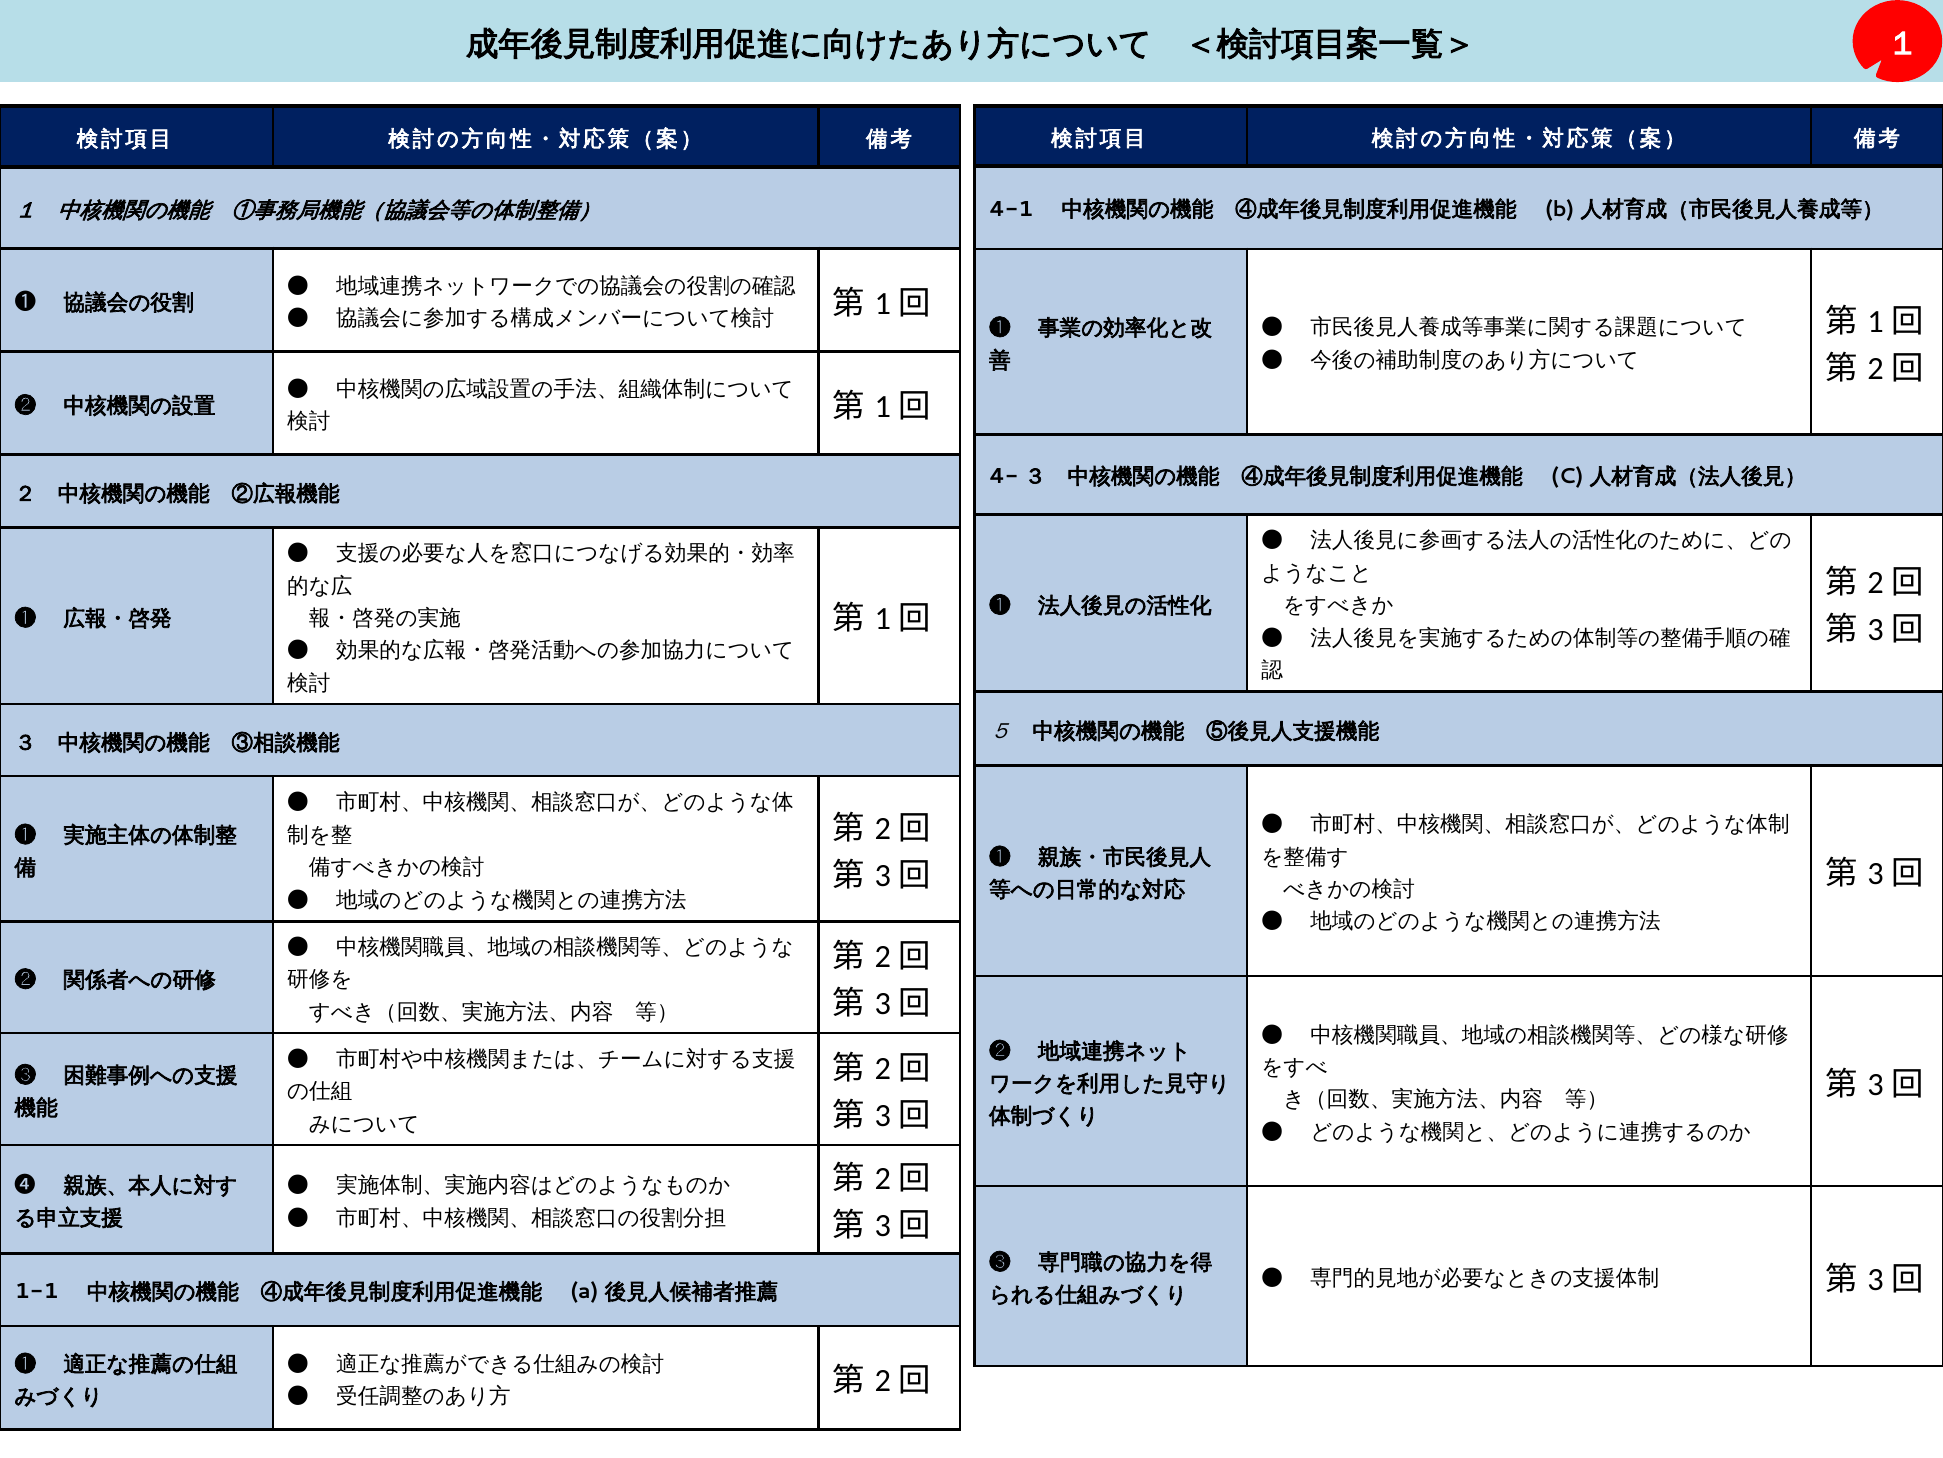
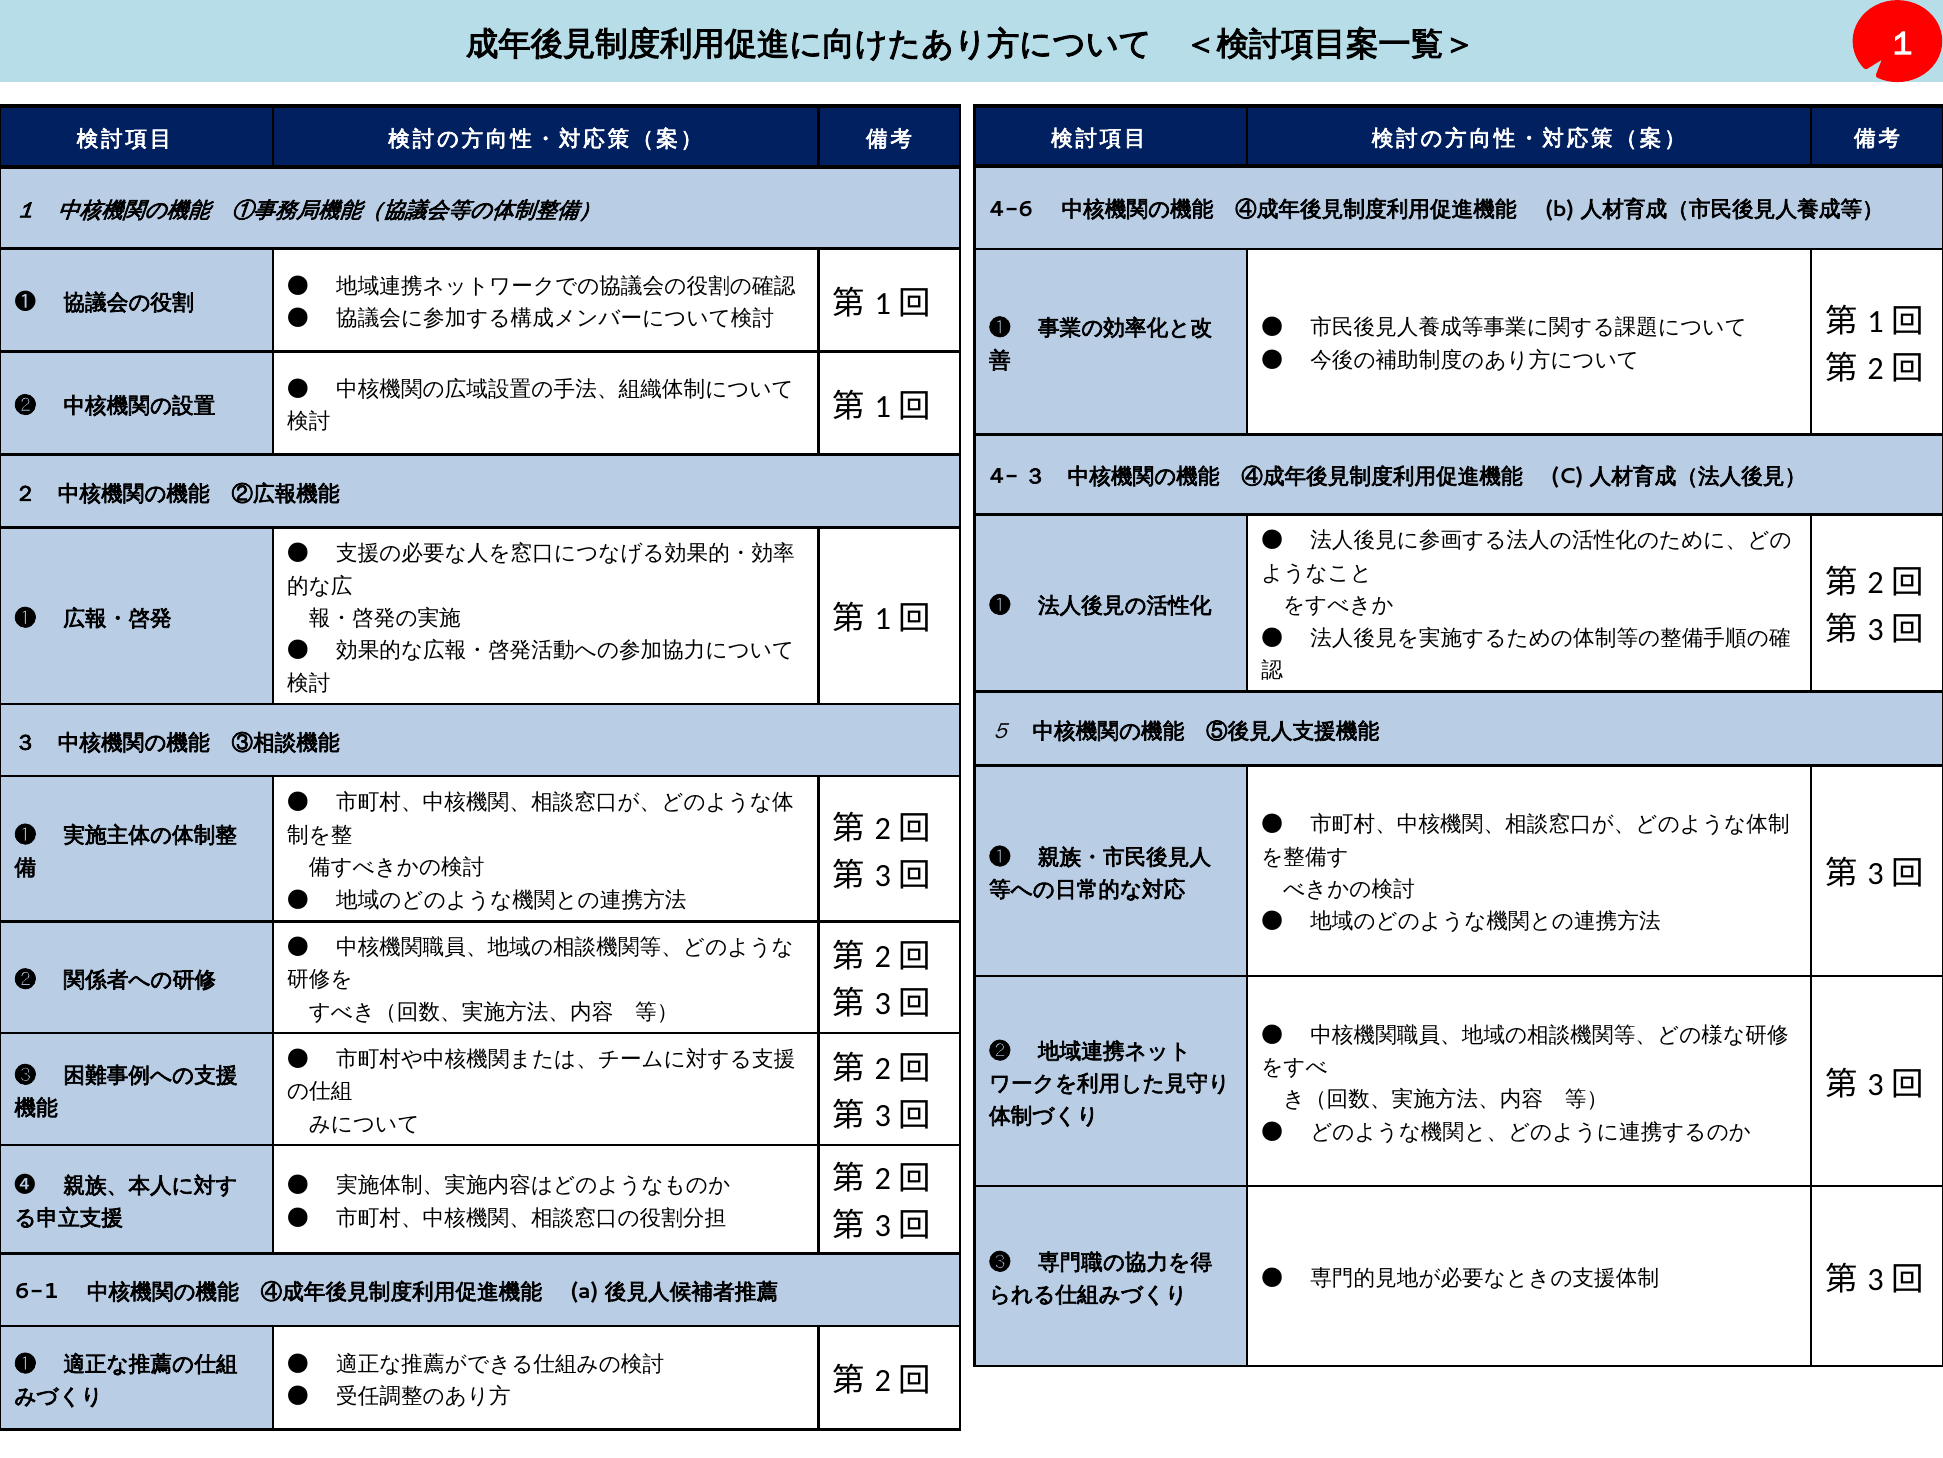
4-1: 4-1 -> 4-6 (1011, 209)
1-1: 1-1 -> 6-1 (37, 1291)
